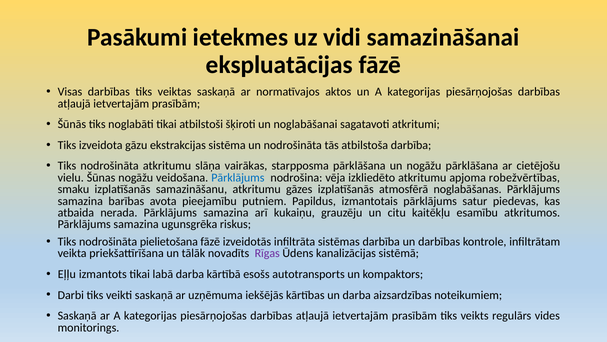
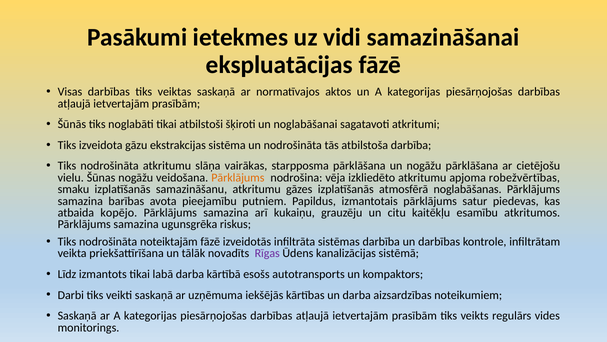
Pārklājums colour: blue -> orange (238, 177)
nerada: nerada -> kopējo (119, 212)
pielietošana: pielietošana -> noteiktajām (169, 241)
Eļļu: Eļļu -> Līdz (67, 274)
